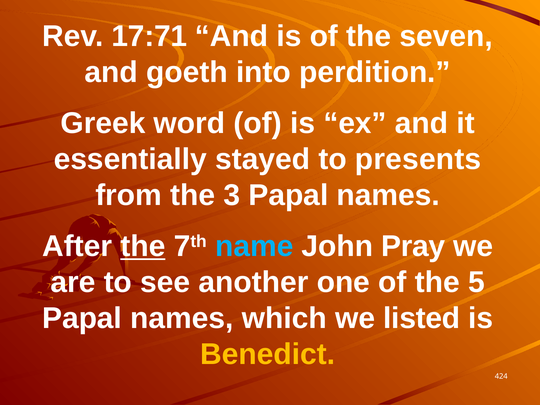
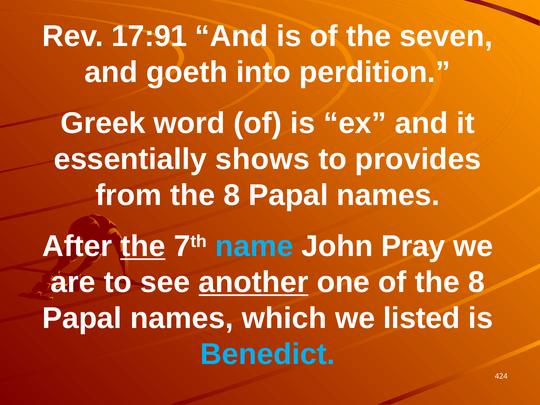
17:71: 17:71 -> 17:91 (149, 36)
stayed: stayed -> shows (263, 159)
presents: presents -> provides (418, 159)
from the 3: 3 -> 8 (232, 195)
another underline: none -> present (254, 282)
of the 5: 5 -> 8 (476, 282)
Benedict colour: yellow -> light blue (268, 354)
